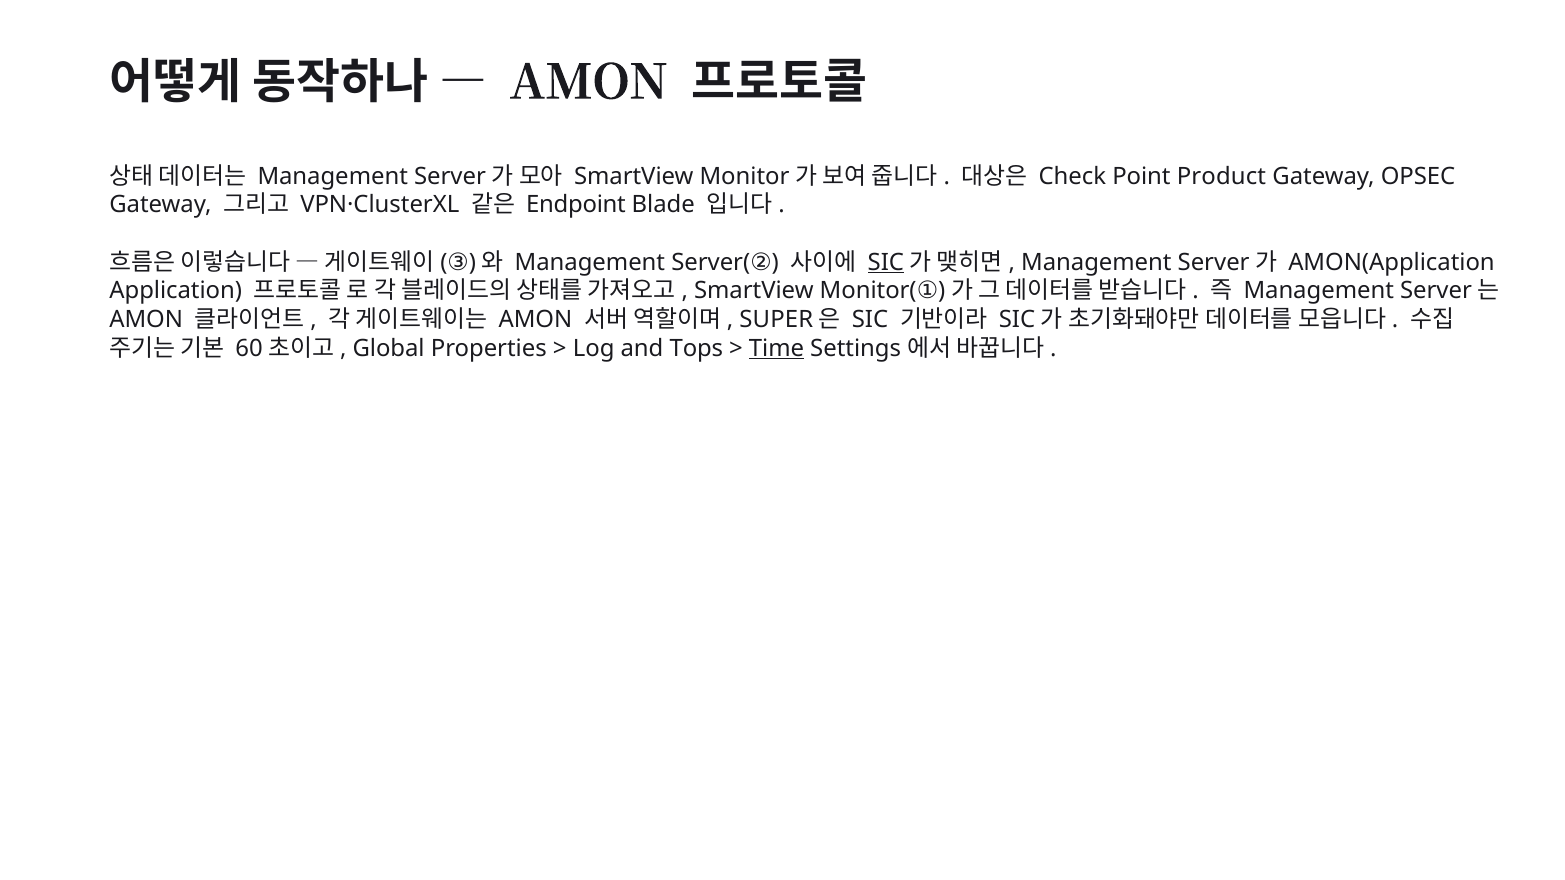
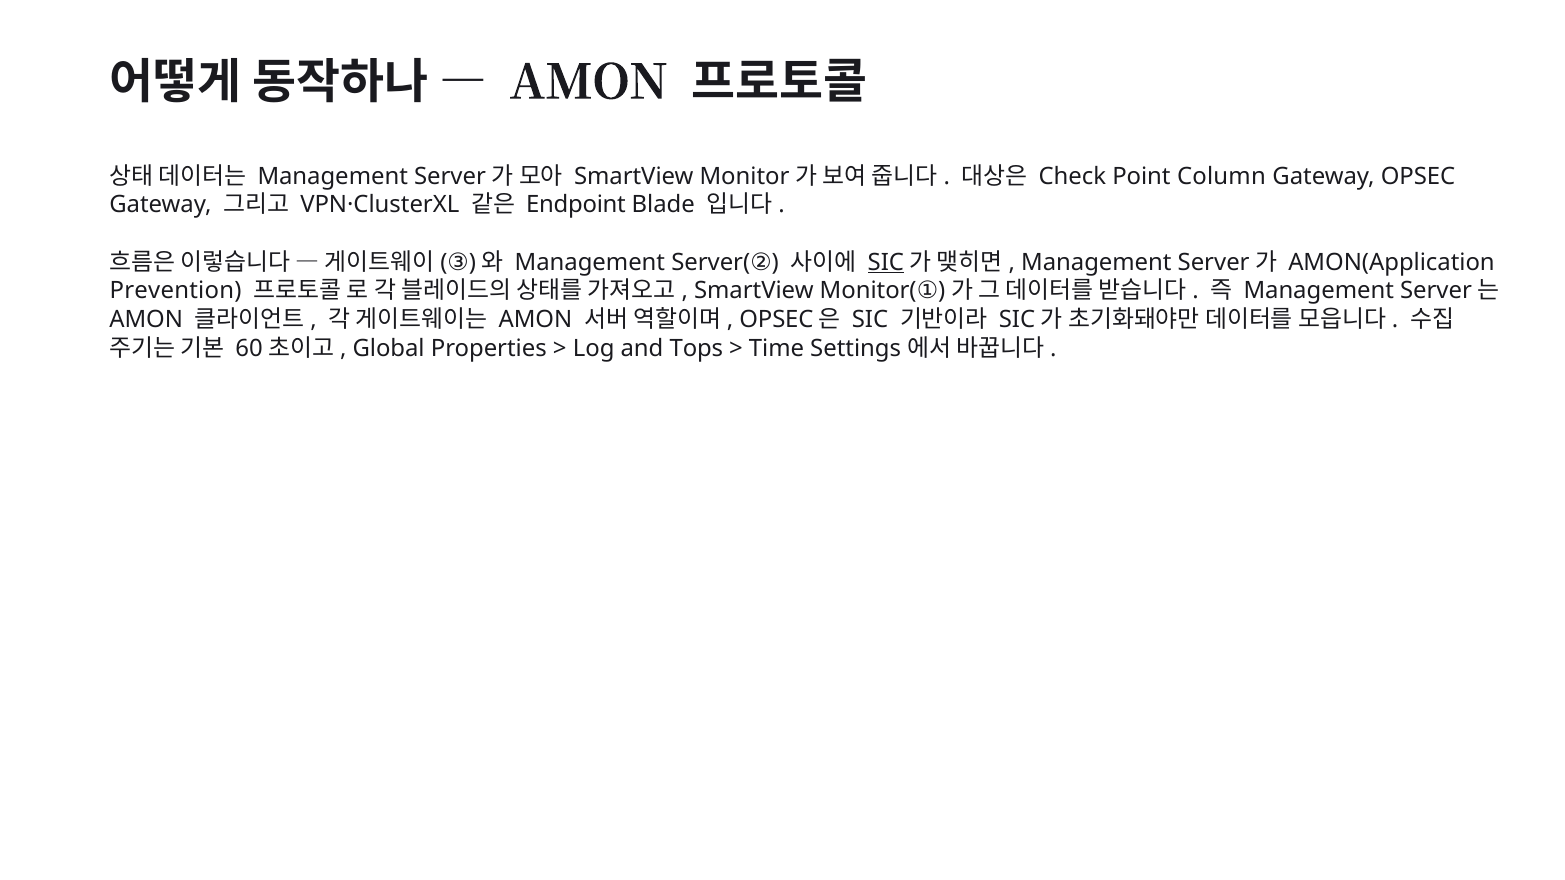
Product: Product -> Column (1221, 176)
Application: Application -> Prevention (176, 291)
SUPER: SUPER -> OPSEC (776, 320)
Time underline: present -> none (776, 348)
